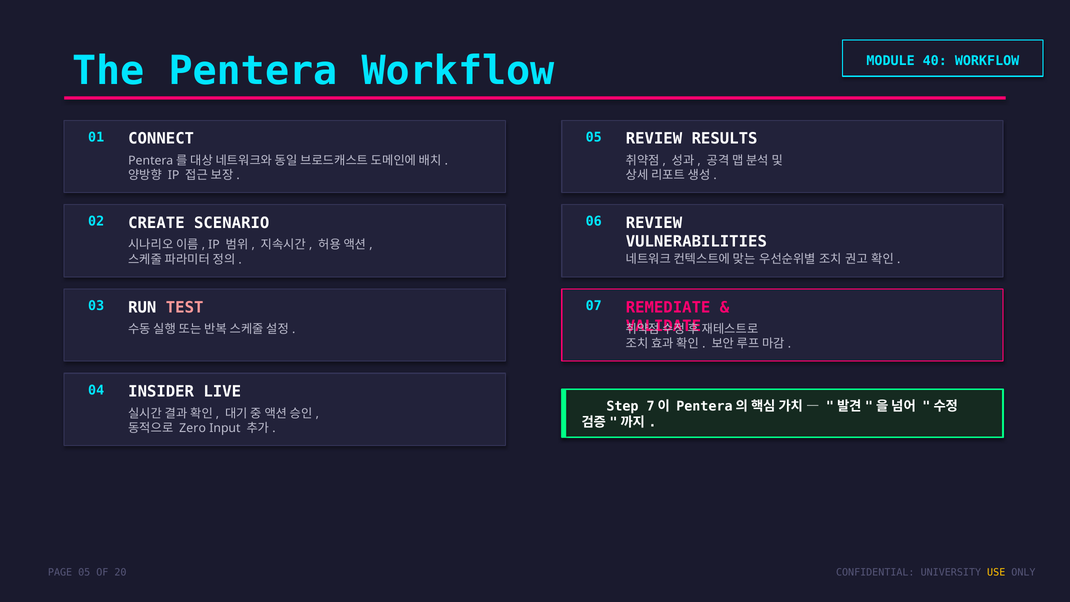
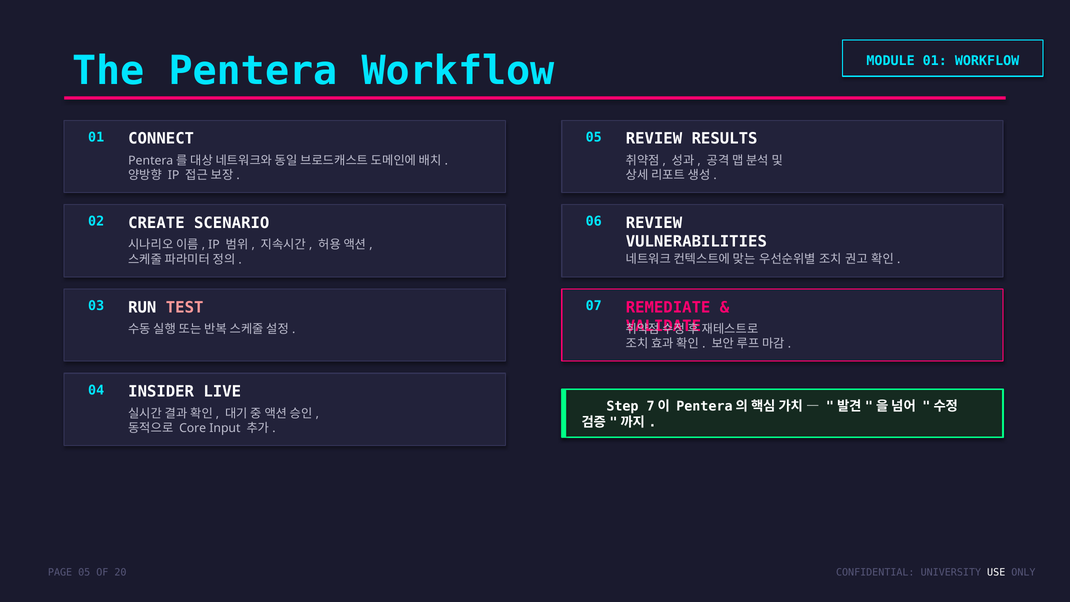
MODULE 40: 40 -> 01 (935, 61)
Zero: Zero -> Core (193, 428)
USE colour: yellow -> white (996, 572)
